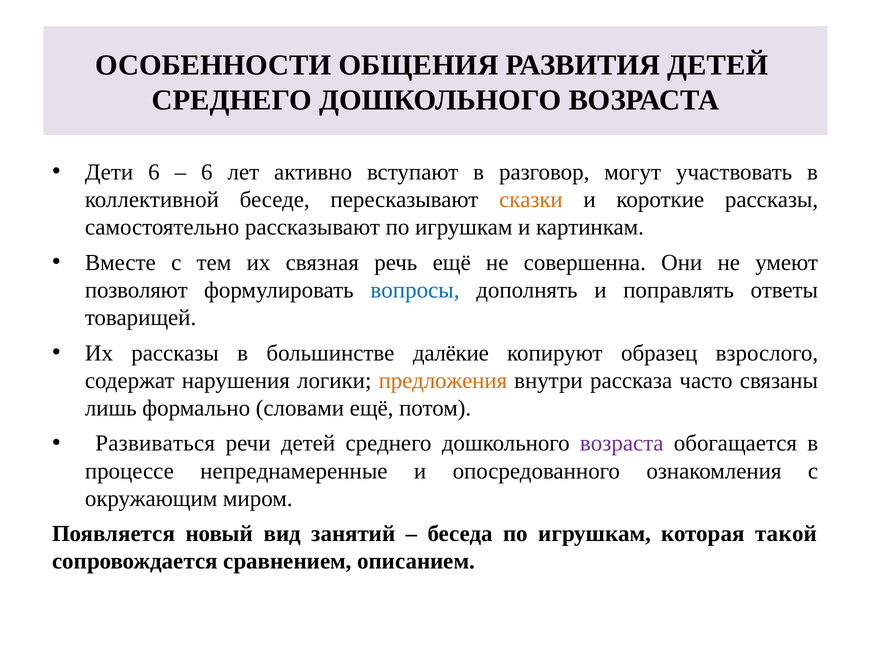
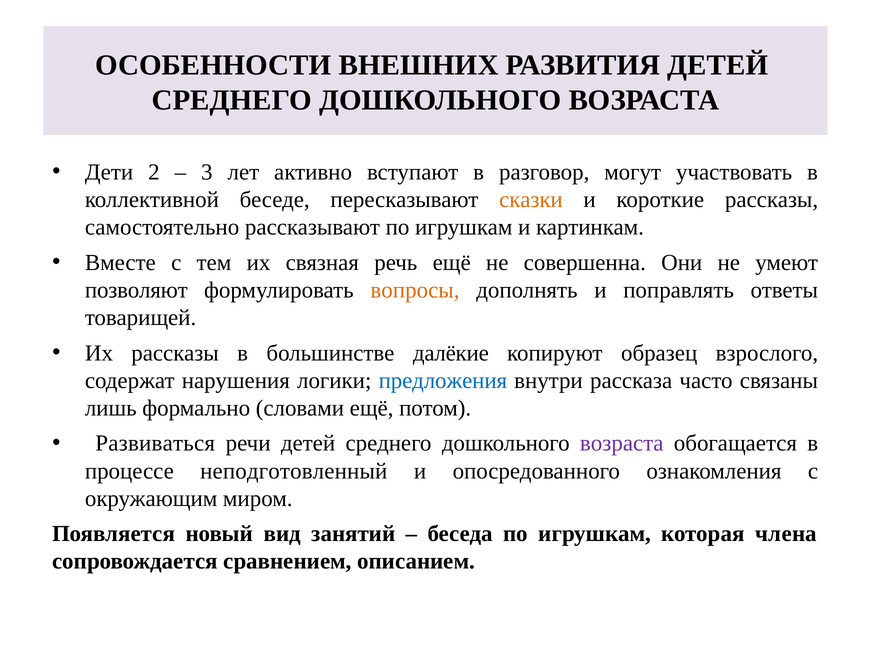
ОБЩЕНИЯ: ОБЩЕНИЯ -> ВНЕШНИХ (419, 65)
Дети 6: 6 -> 2 (154, 172)
6: 6 -> 3 (207, 172)
вопросы colour: blue -> orange (415, 290)
предложения colour: orange -> blue (443, 381)
непреднамеренные: непреднамеренные -> неподготовленный (294, 471)
такой: такой -> члена (786, 534)
